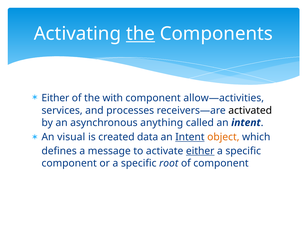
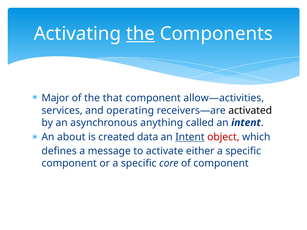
Either: Either -> Major (55, 98)
with: with -> that (113, 98)
processes: processes -> operating (130, 111)
visual: visual -> about (71, 137)
object colour: orange -> red (223, 137)
either underline: present -> none (200, 151)
root: root -> core (169, 163)
